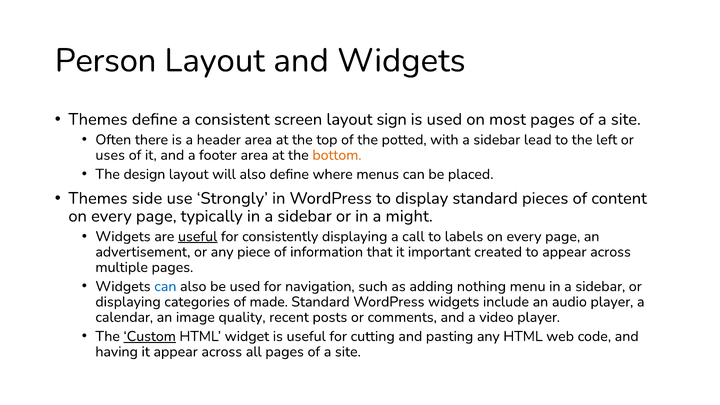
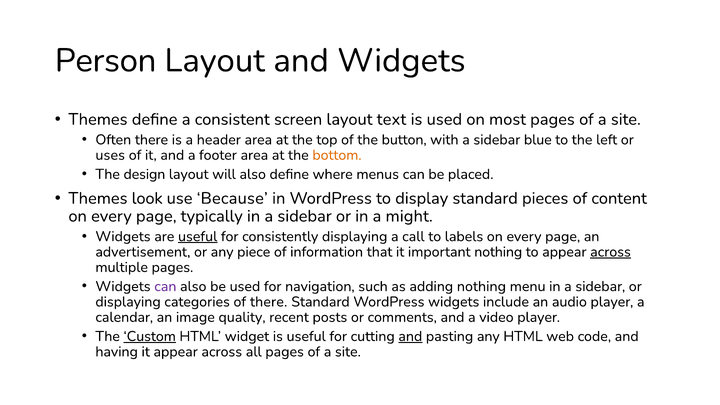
sign: sign -> text (391, 119)
potted: potted -> button (404, 140)
lead: lead -> blue (538, 140)
side: side -> look (147, 198)
Strongly: Strongly -> Because (232, 198)
important created: created -> nothing (498, 252)
across underline: none -> present (611, 252)
can colour: blue -> purple (165, 286)
of made: made -> there (269, 302)
and underline: none -> present (410, 336)
